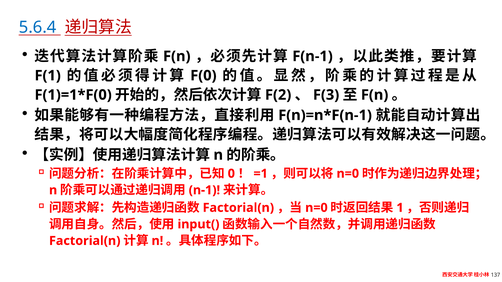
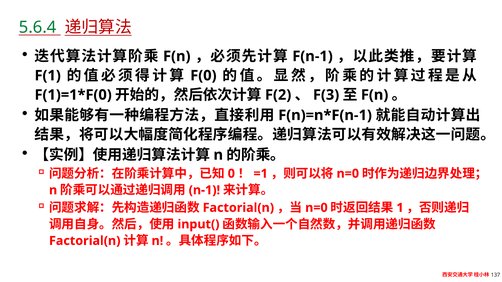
5.6.4 colour: blue -> green (38, 27)
